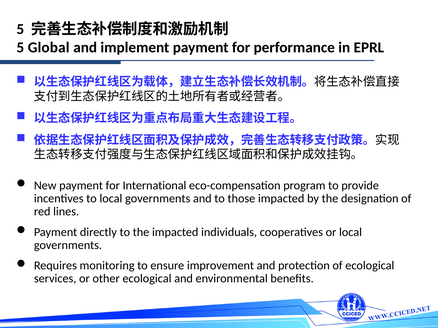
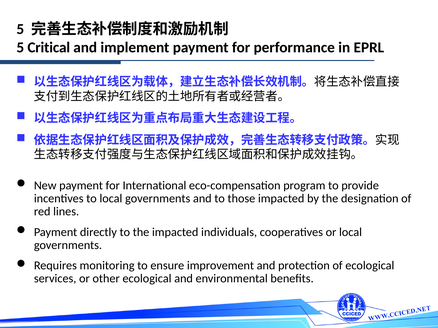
Global: Global -> Critical (49, 47)
